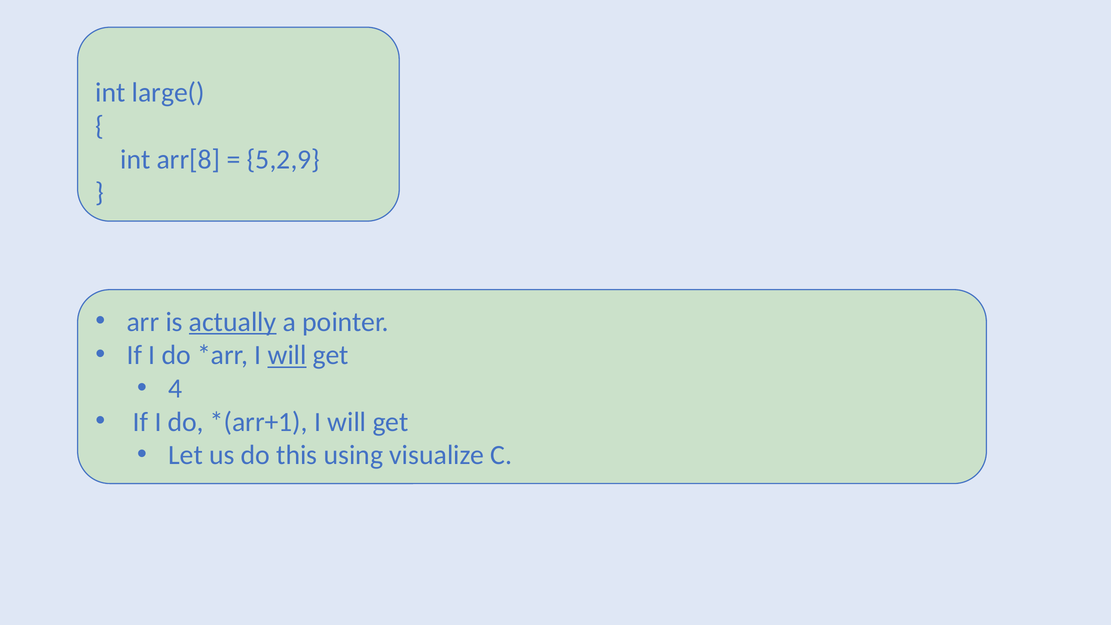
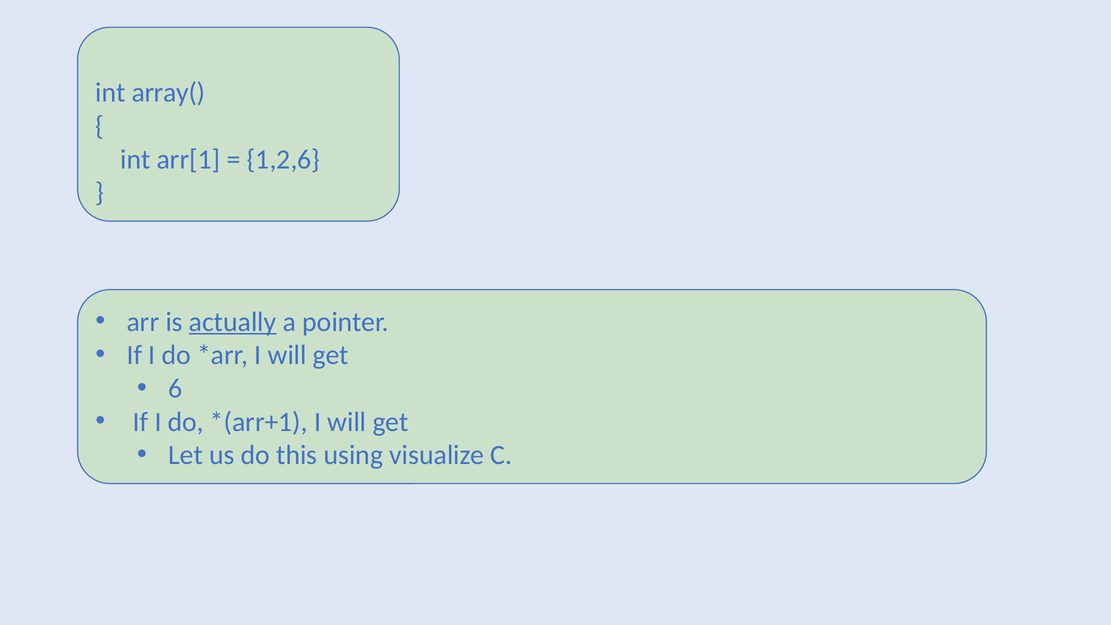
large(: large( -> array( (168, 93)
arr[8: arr[8 -> arr[1 (189, 159)
5,2,9: 5,2,9 -> 1,2,6 (283, 159)
will underline: present -> none (287, 355)
4: 4 -> 6 (175, 388)
